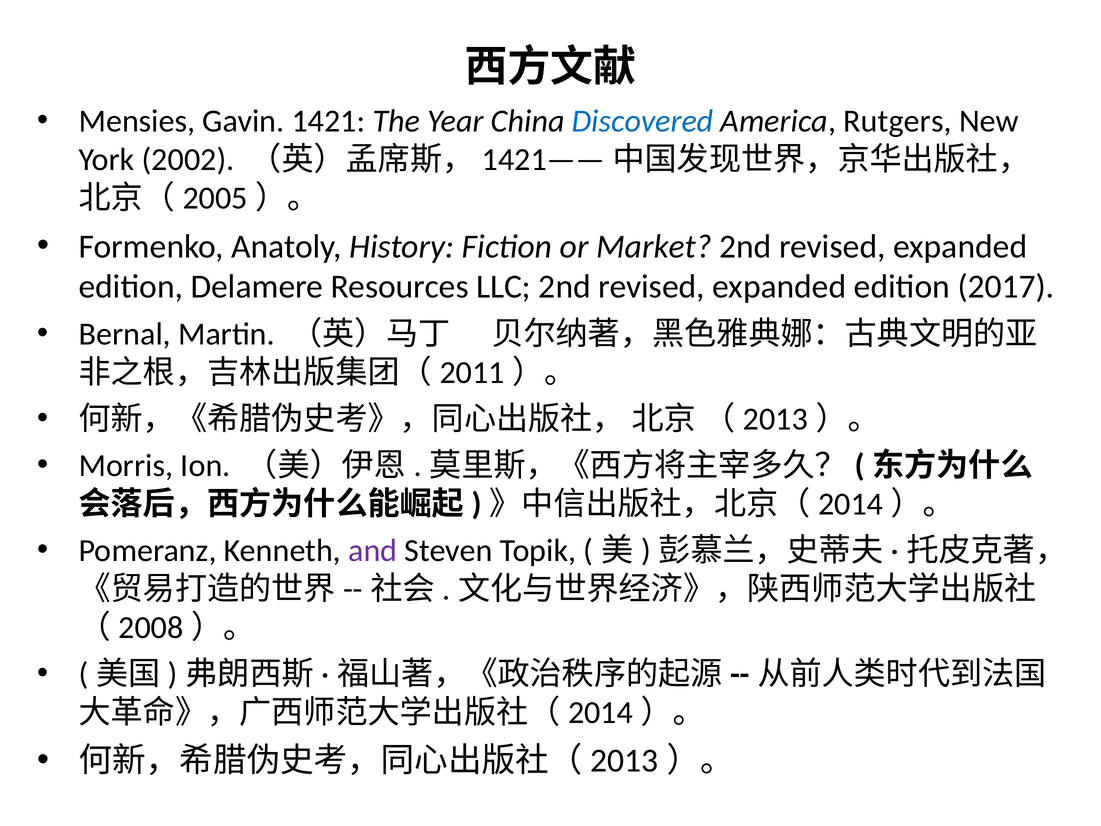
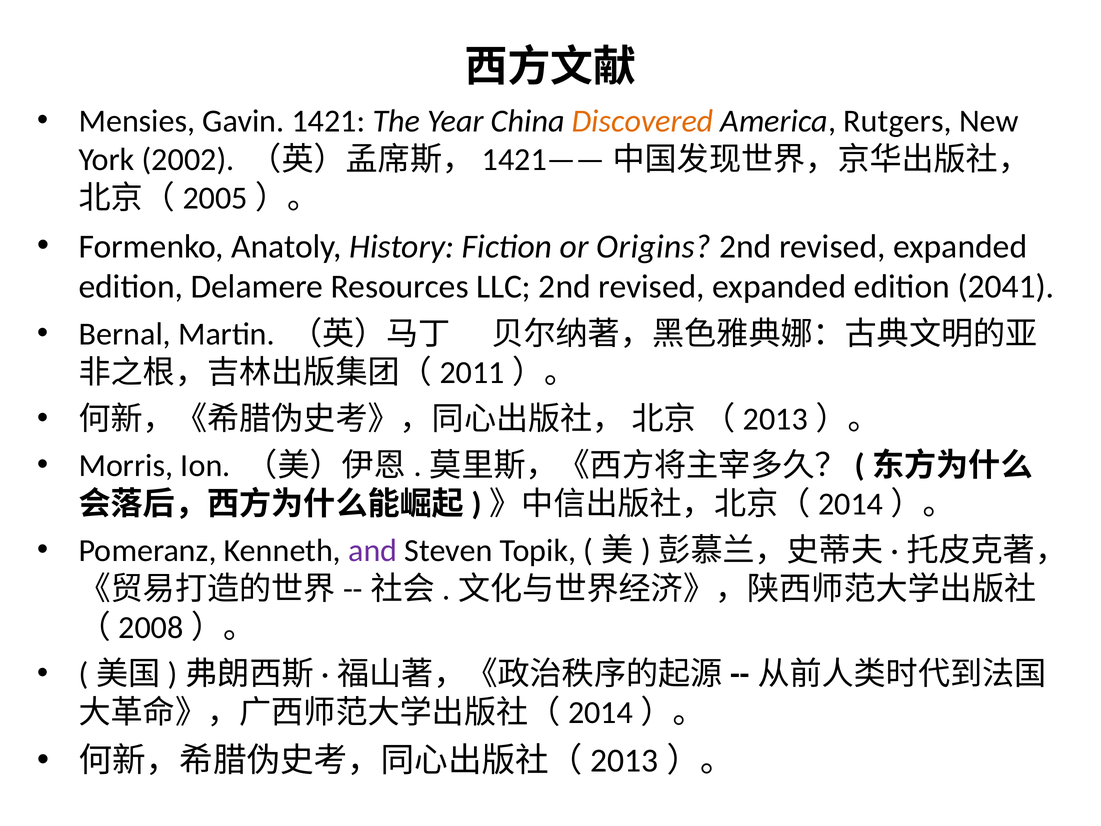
Discovered colour: blue -> orange (643, 121)
Market: Market -> Origins (654, 246)
2017: 2017 -> 2041 (1006, 287)
